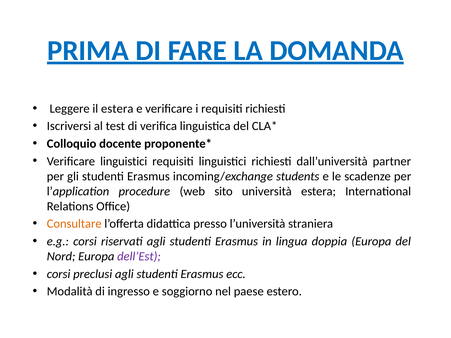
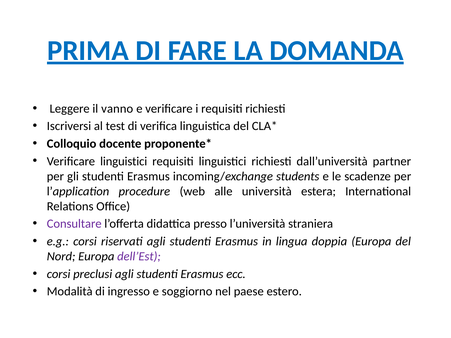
il estera: estera -> vanno (117, 109)
sito: sito -> alle (223, 191)
Consultare colour: orange -> purple (74, 224)
